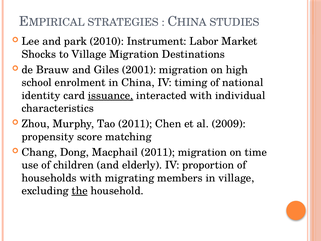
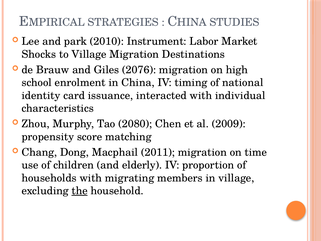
2001: 2001 -> 2076 (139, 70)
issuance underline: present -> none (111, 95)
Tao 2011: 2011 -> 2080 (135, 124)
